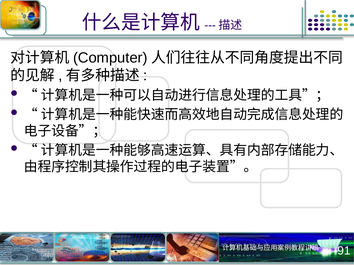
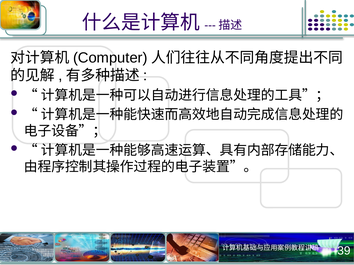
91: 91 -> 39 (344, 251)
